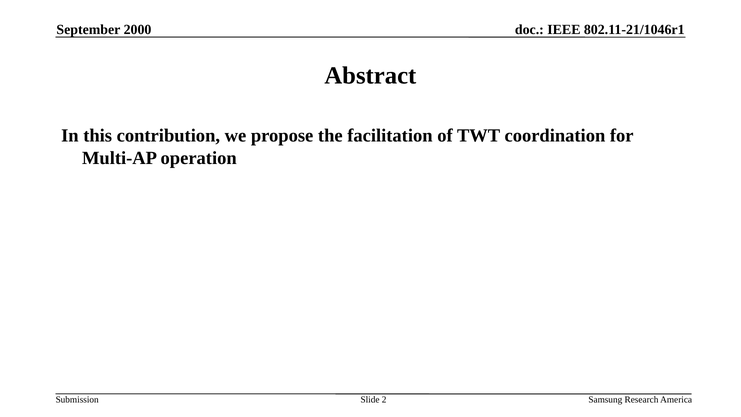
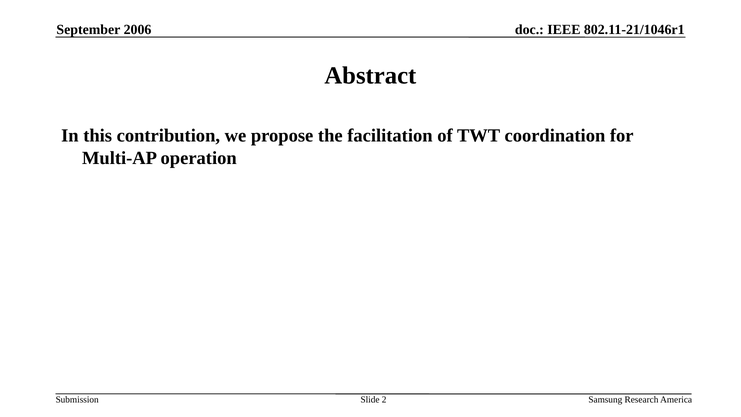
2000: 2000 -> 2006 (138, 29)
